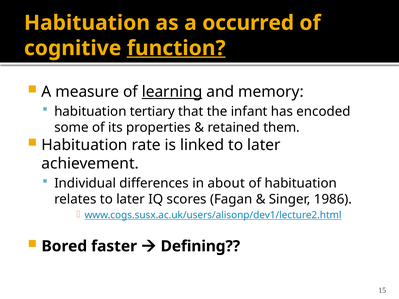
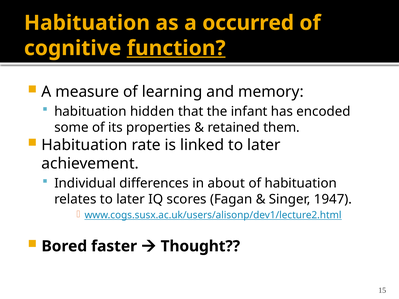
learning underline: present -> none (172, 92)
tertiary: tertiary -> hidden (152, 112)
1986: 1986 -> 1947 (333, 199)
Defining: Defining -> Thought (200, 246)
